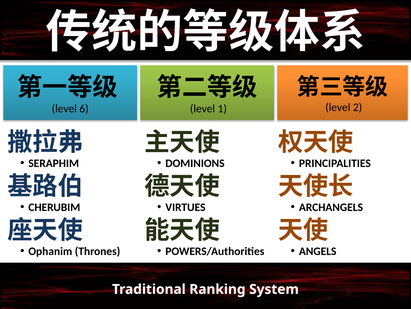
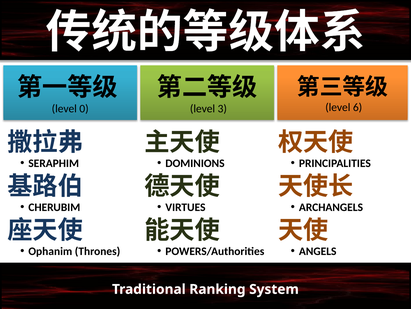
2: 2 -> 6 (358, 107)
6: 6 -> 0 (84, 108)
1: 1 -> 3 (222, 108)
